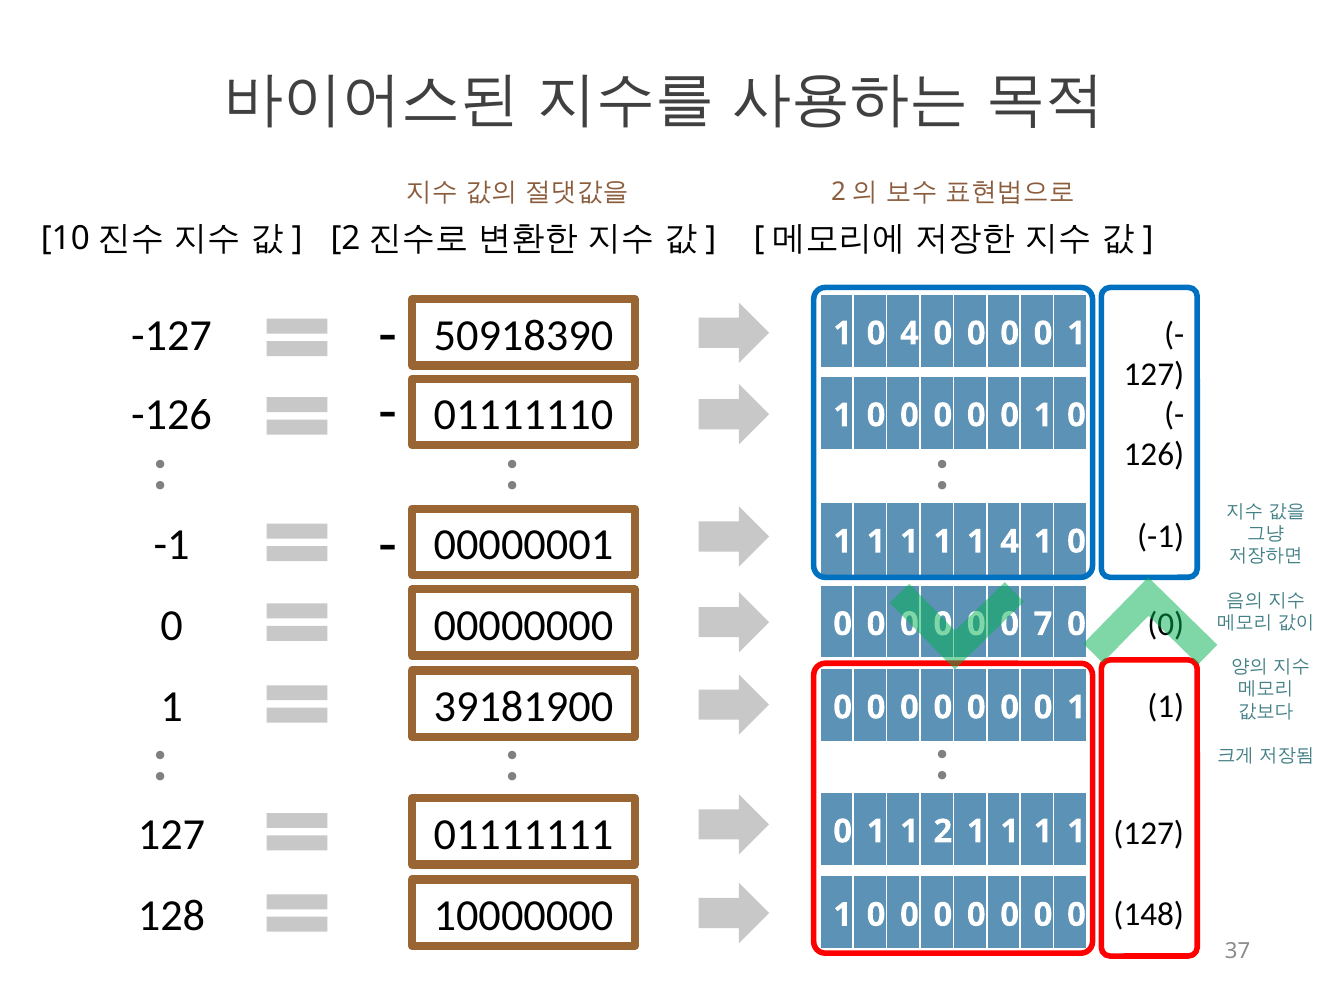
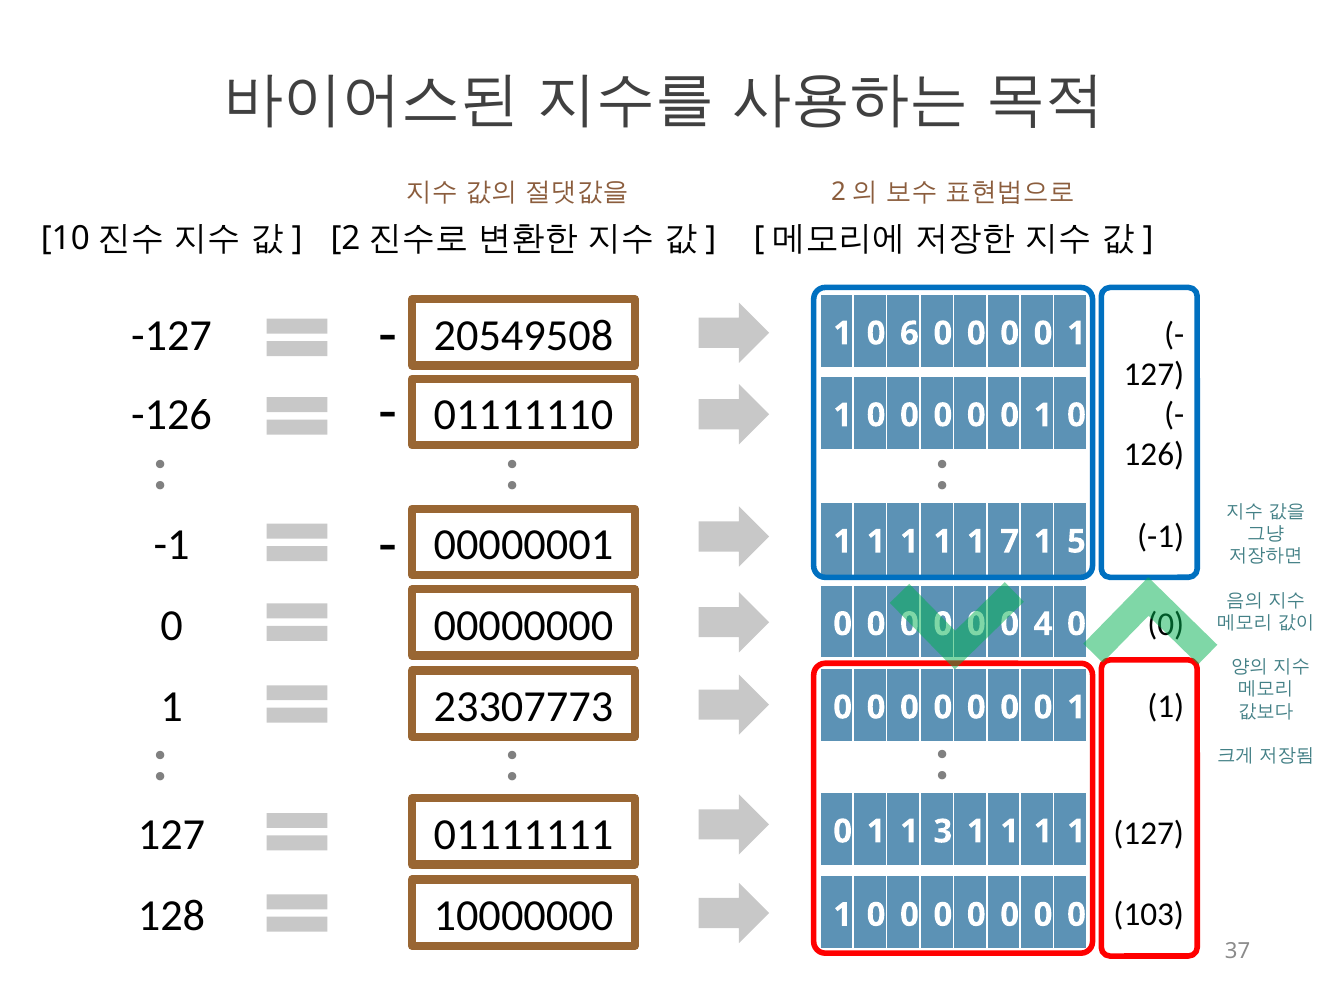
50918390: 50918390 -> 20549508 (523, 335)
0 4: 4 -> 6 (909, 333)
1 4: 4 -> 7 (1010, 541)
0: 0 -> 5 (1076, 541)
7: 7 -> 4 (1043, 624)
39181900: 39181900 -> 23307773 (523, 706)
2: 2 -> 3 (943, 831)
148: 148 -> 103 (1149, 915)
